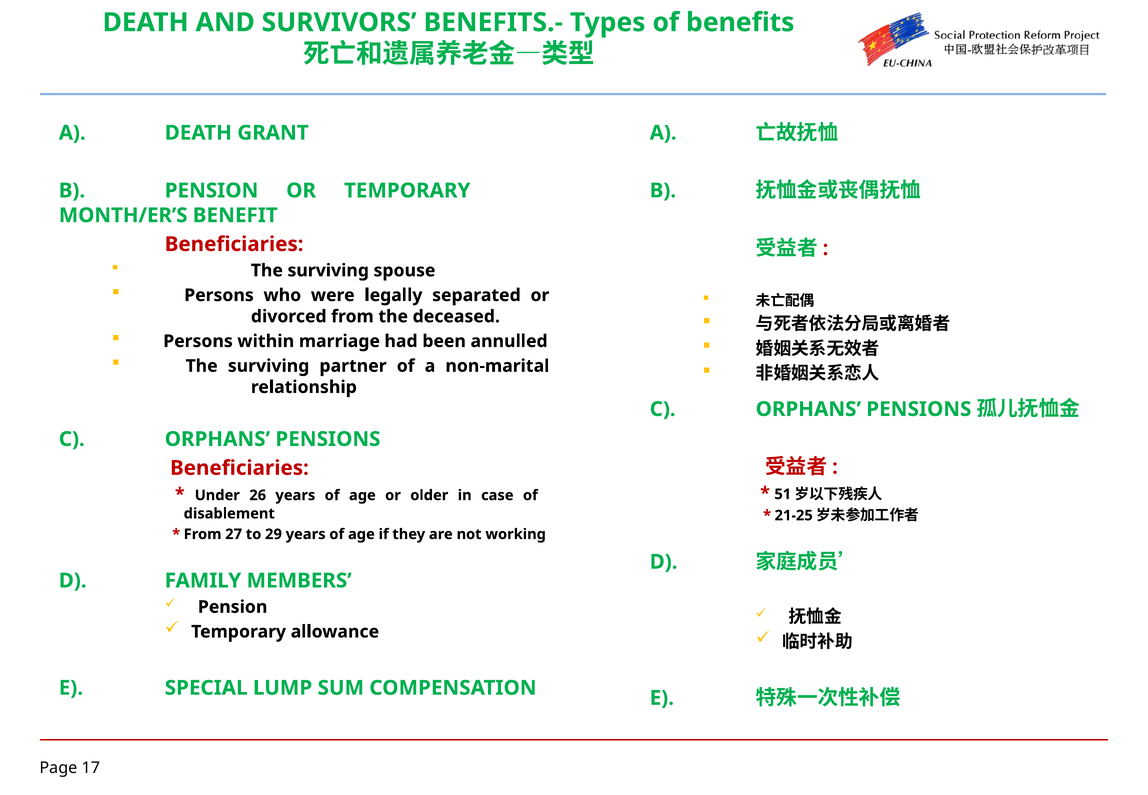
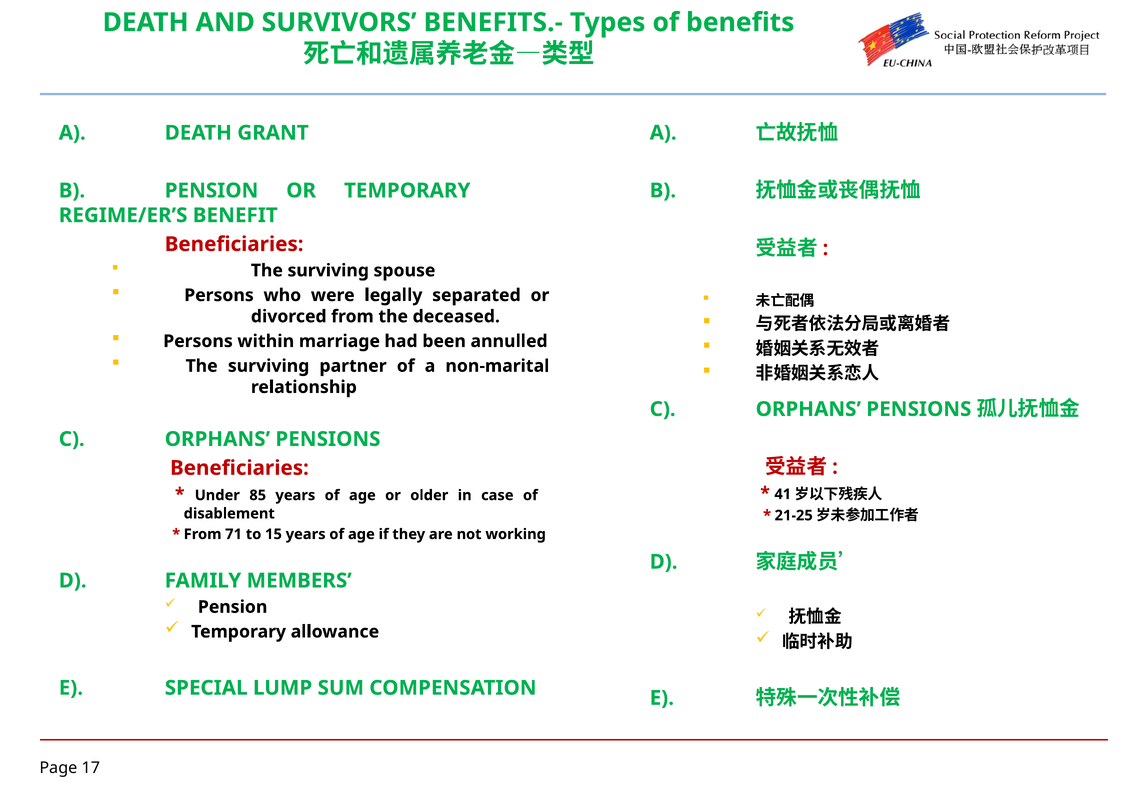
MONTH/ER’S: MONTH/ER’S -> REGIME/ER’S (123, 215)
51: 51 -> 41 (783, 494)
26: 26 -> 85 (258, 495)
27: 27 -> 71 (234, 534)
29: 29 -> 15 (273, 534)
